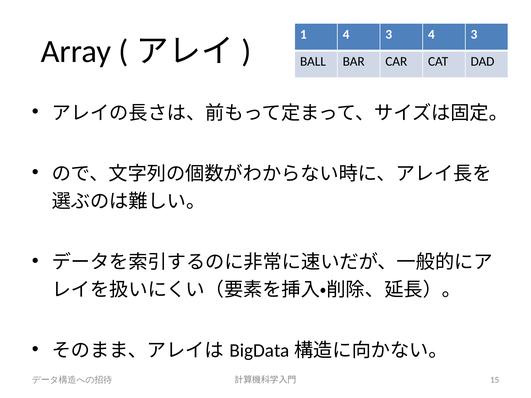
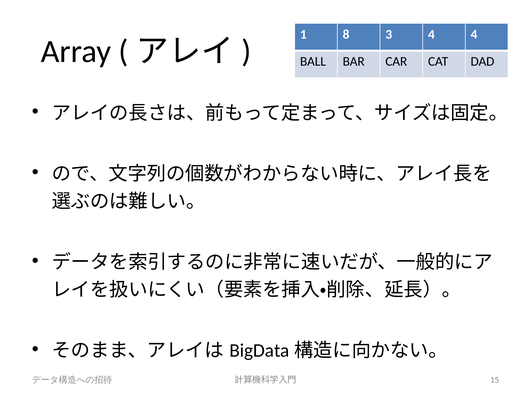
1 4: 4 -> 8 (346, 34)
3 4 3: 3 -> 4 (474, 34)
